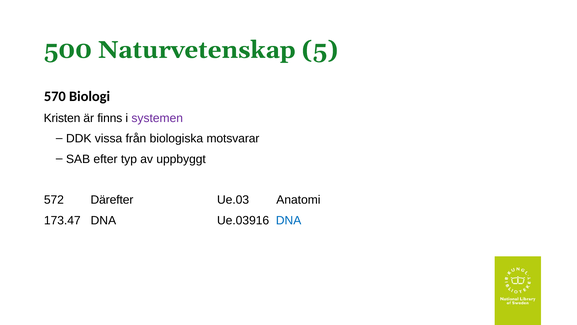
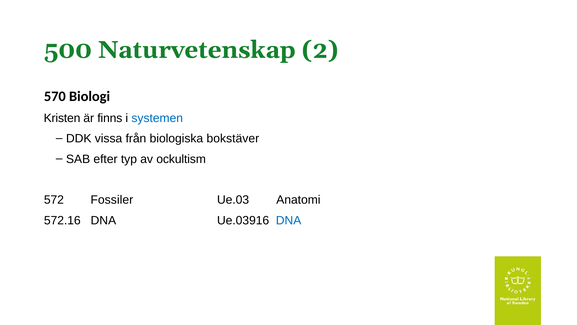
5: 5 -> 2 (320, 50)
systemen colour: purple -> blue (157, 118)
motsvarar: motsvarar -> bokstäver (233, 138)
uppbyggt: uppbyggt -> ockultism (181, 159)
Därefter: Därefter -> Fossiler (112, 200)
173.47: 173.47 -> 572.16 (62, 220)
